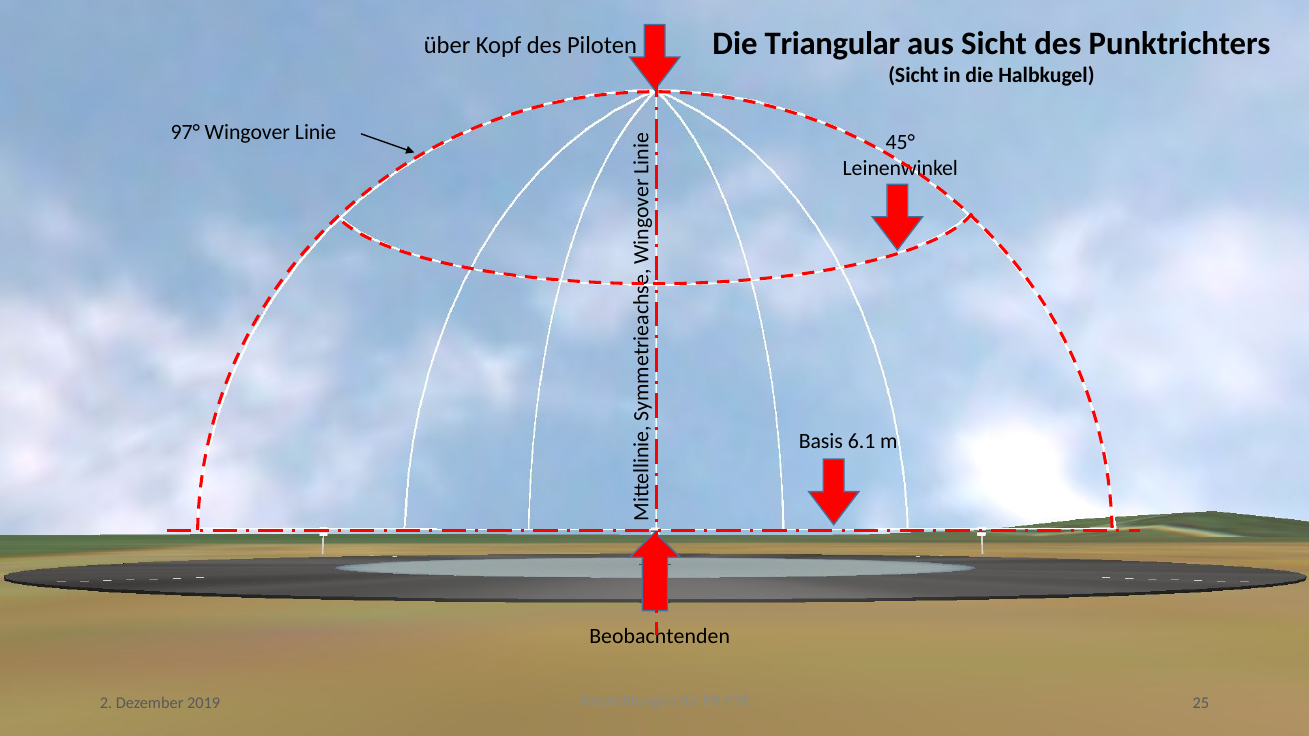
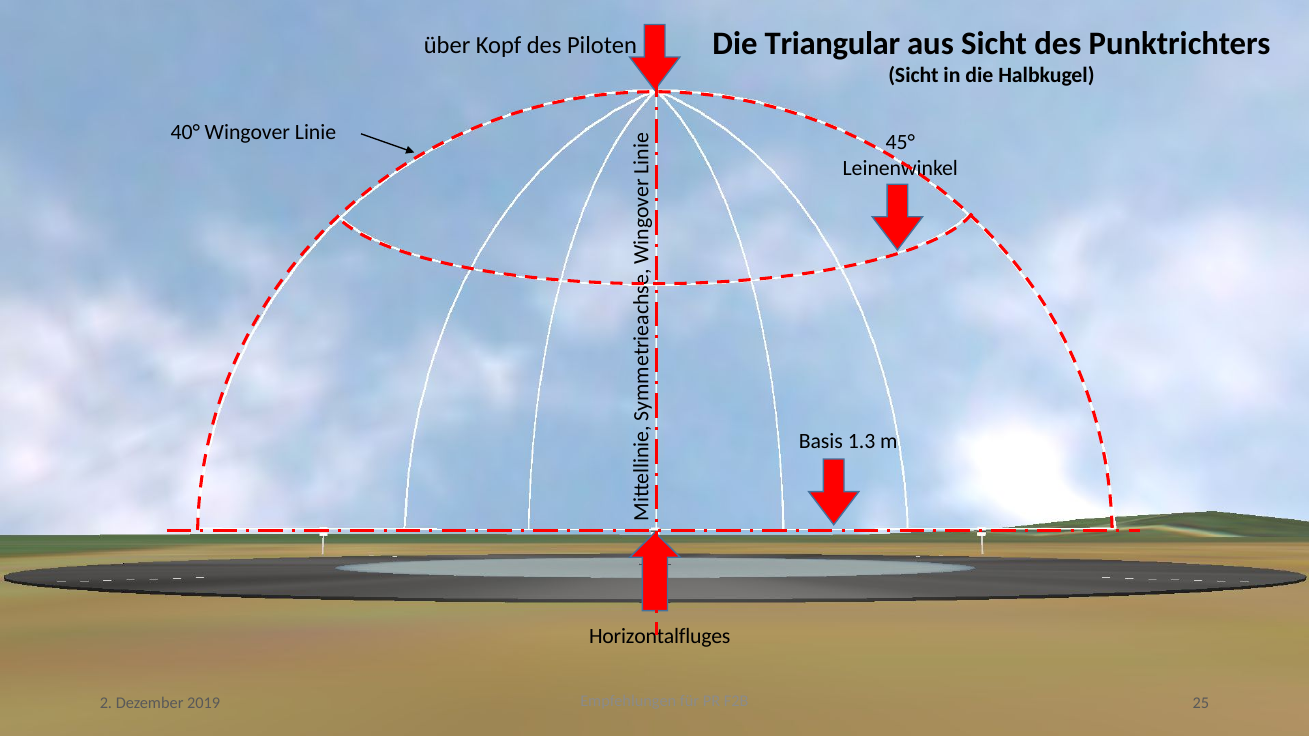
97°: 97° -> 40° (185, 132)
6.1: 6.1 -> 1.3 (862, 441)
Beobachtenden: Beobachtenden -> Horizontalfluges (660, 637)
